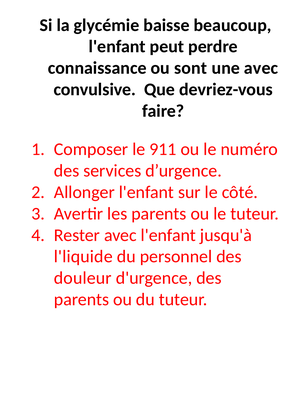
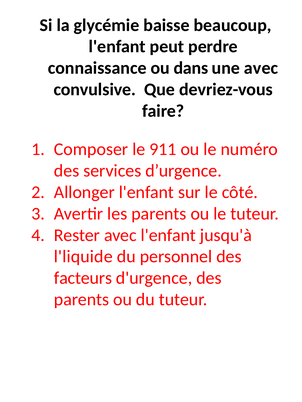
sont: sont -> dans (191, 68)
douleur: douleur -> facteurs (83, 278)
